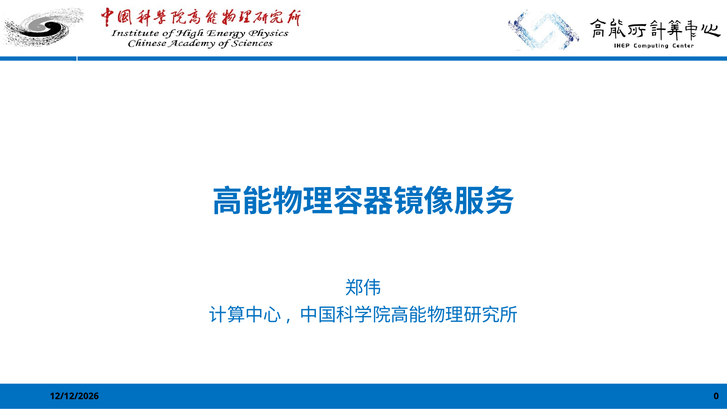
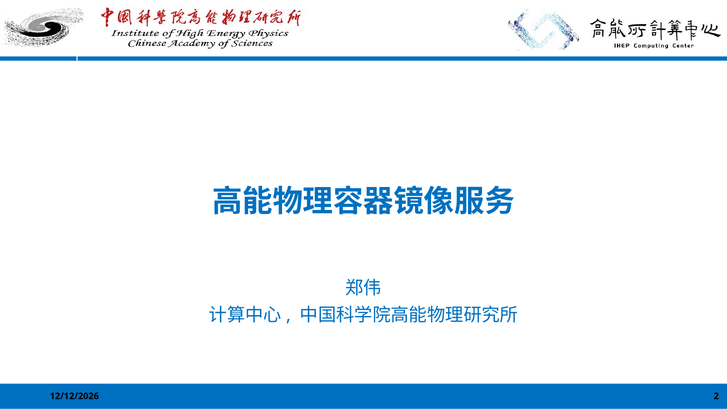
0: 0 -> 2 (716, 396)
